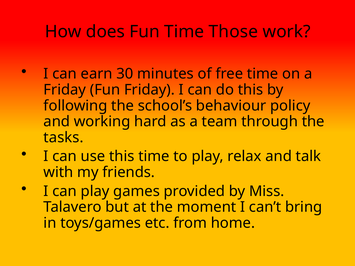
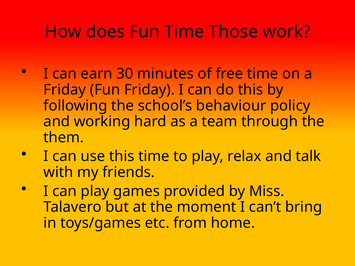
tasks: tasks -> them (64, 138)
